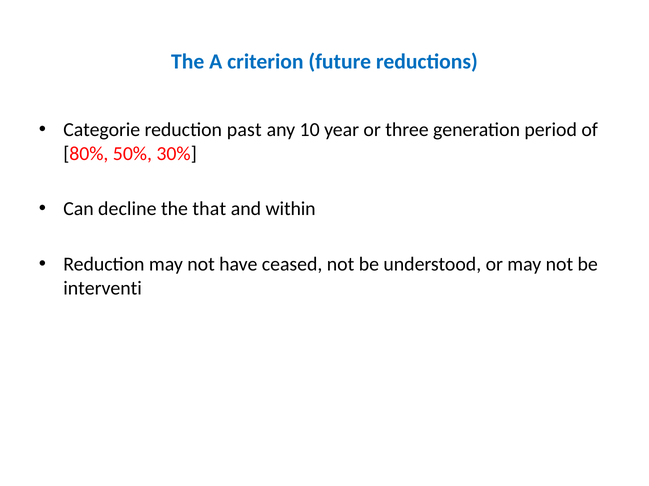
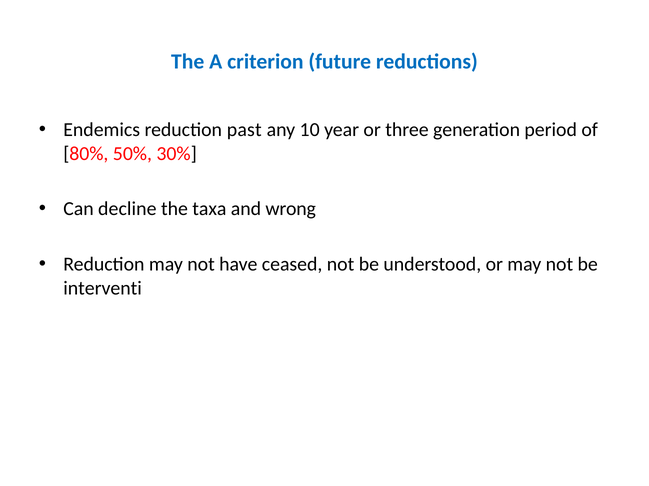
Categorie: Categorie -> Endemics (102, 130)
that: that -> taxa (209, 209)
within: within -> wrong (291, 209)
